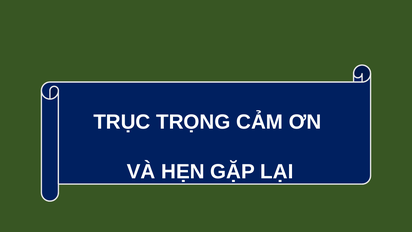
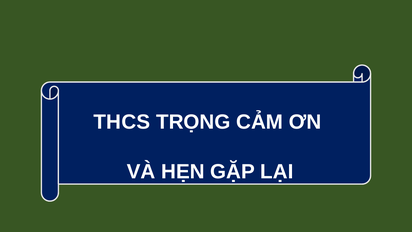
TRỤC: TRỤC -> THCS (122, 122)
